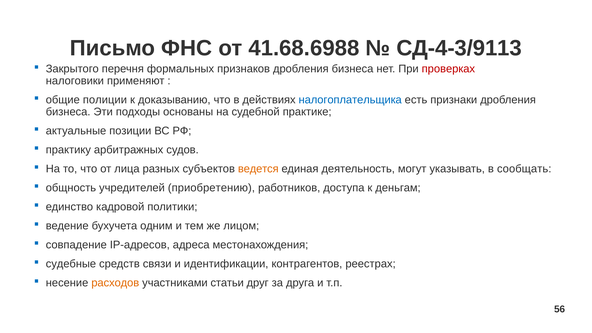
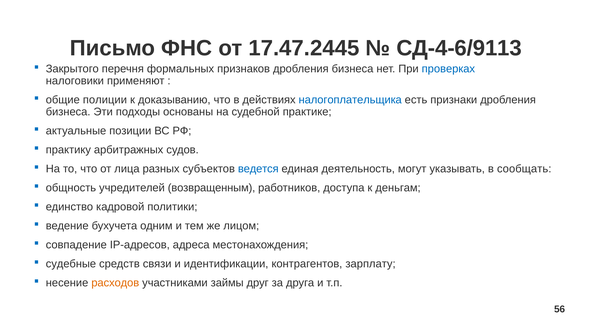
41.68.6988: 41.68.6988 -> 17.47.2445 (304, 48)
СД-4-3/9113: СД-4-3/9113 -> СД-4-6/9113 (459, 48)
проверках colour: red -> blue (448, 69)
ведется colour: orange -> blue (258, 169)
приобретению: приобретению -> возвращенным (212, 188)
реестрах: реестрах -> зарплату (371, 264)
статьи: статьи -> займы (227, 283)
